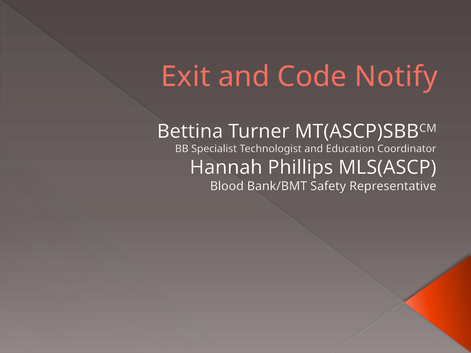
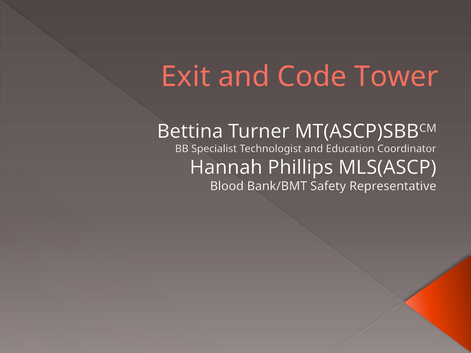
Notify: Notify -> Tower (396, 77)
